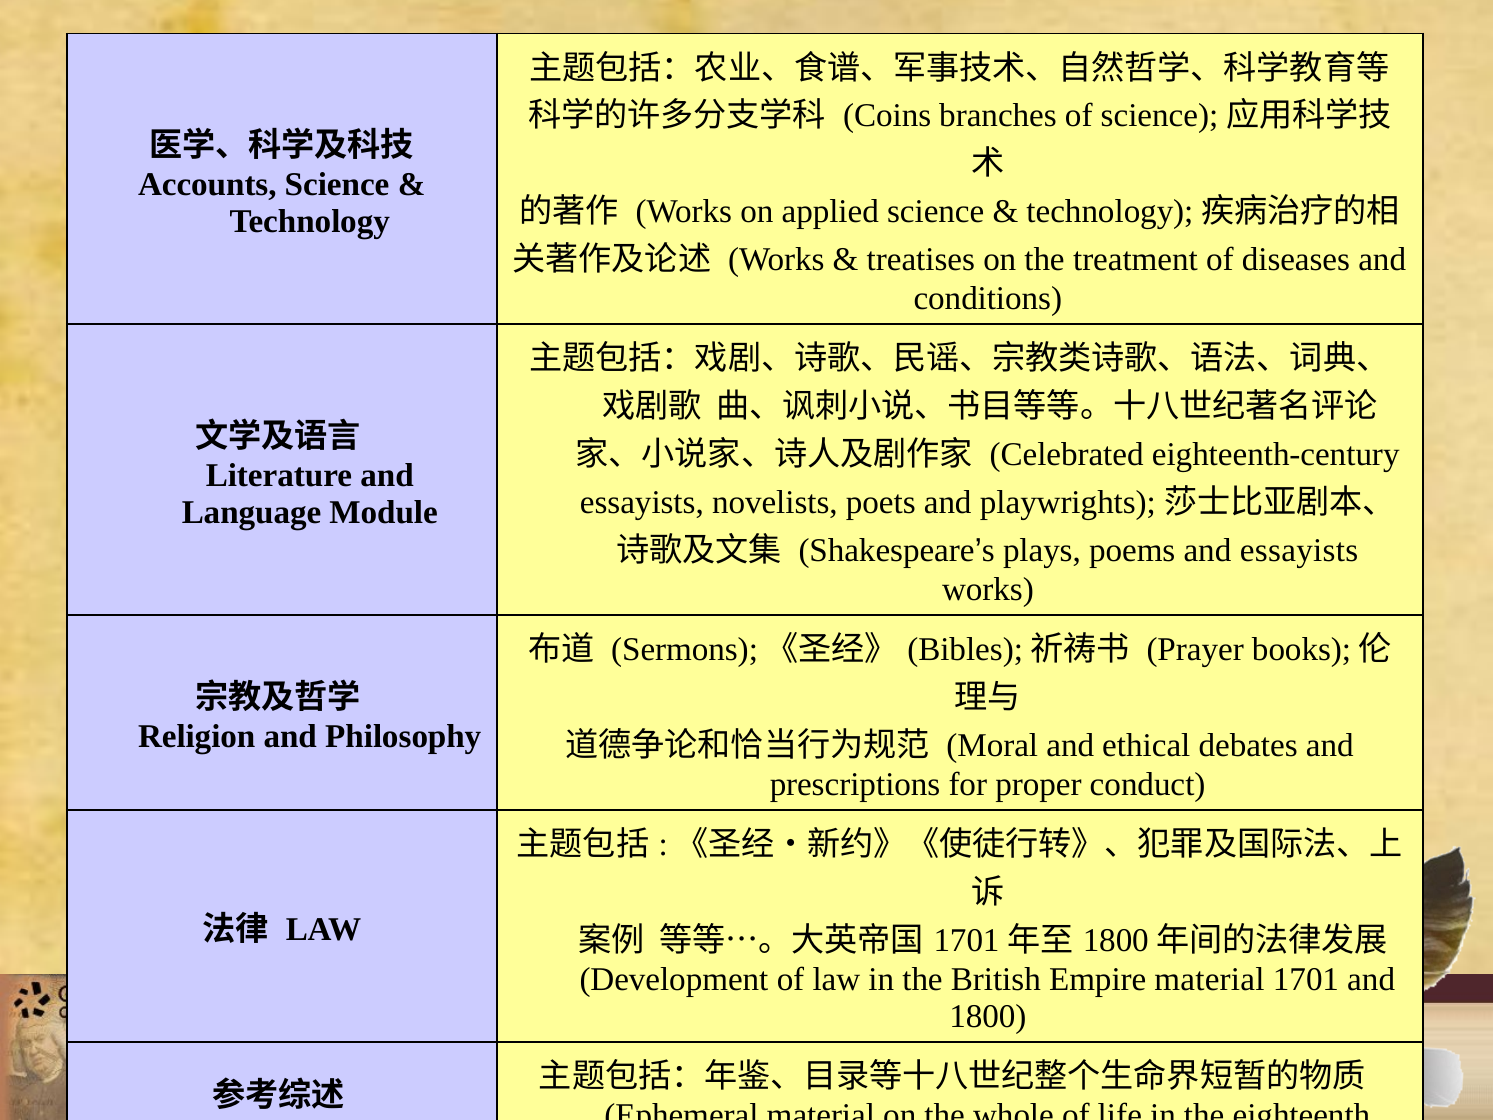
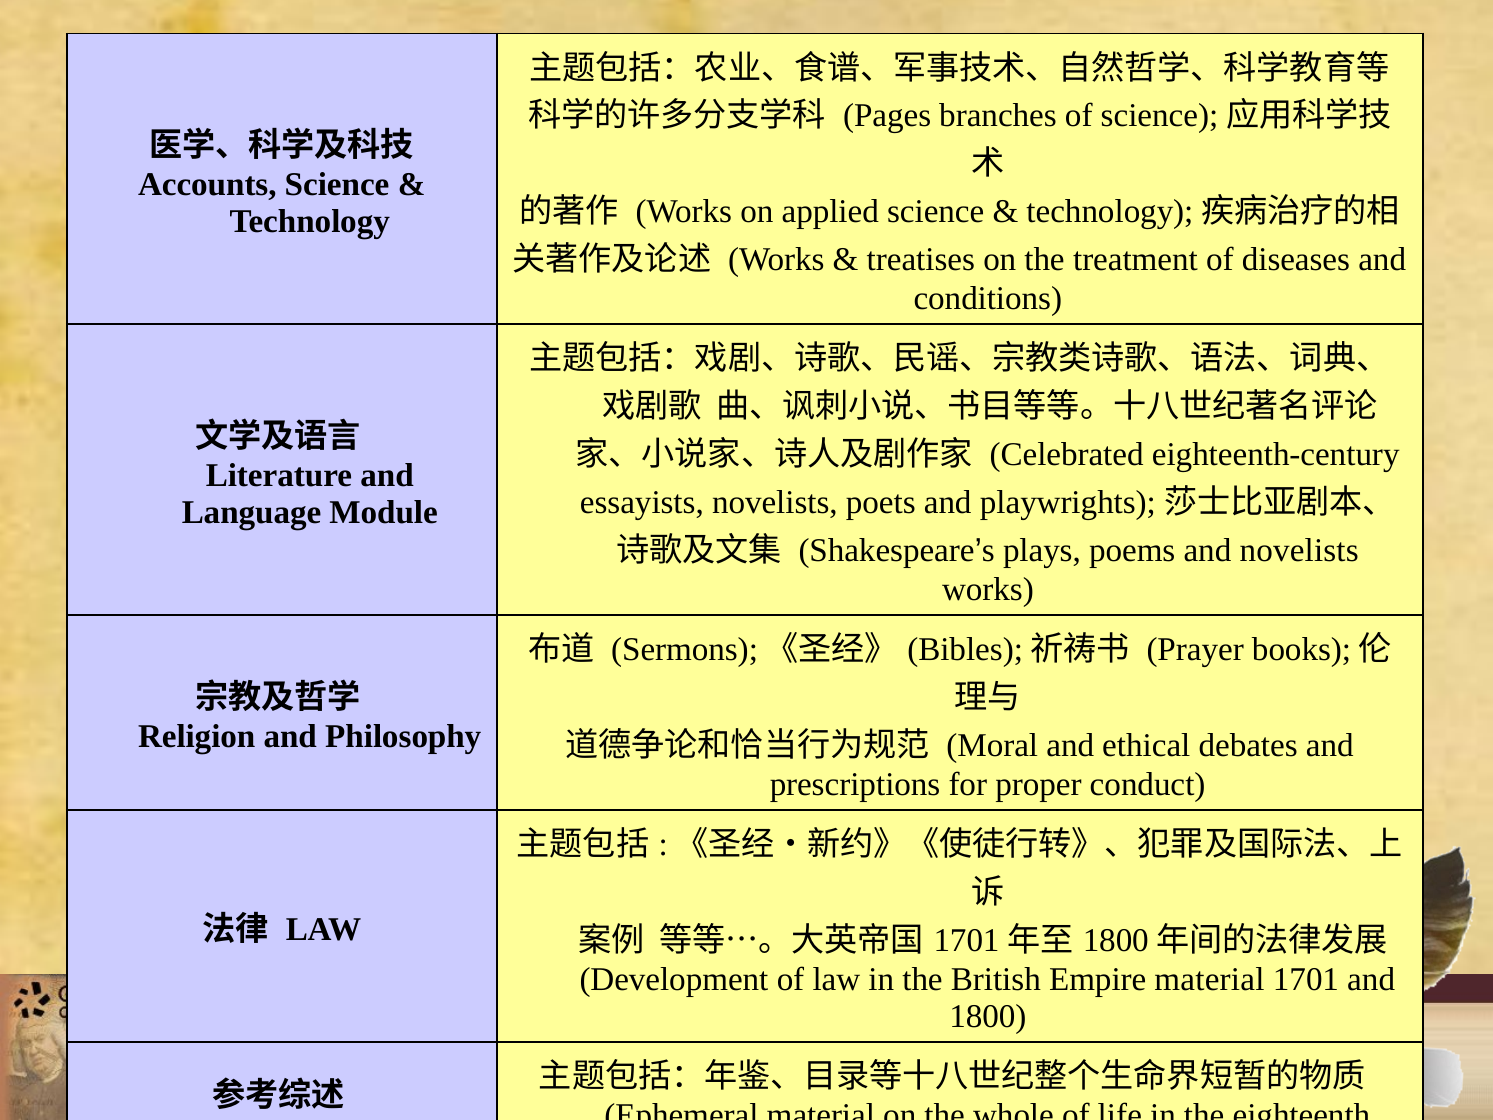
Coins: Coins -> Pages (887, 116)
and essayists: essayists -> novelists (1299, 550)
